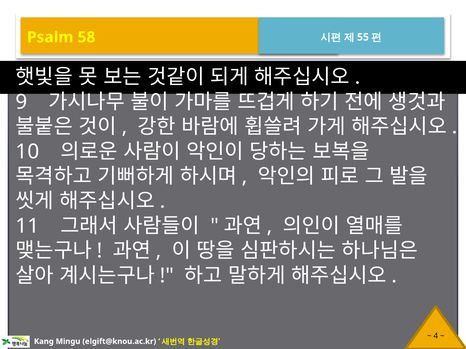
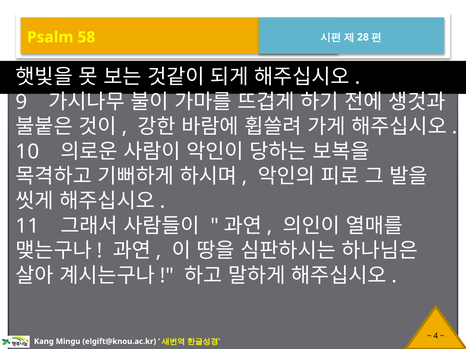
55: 55 -> 28 (363, 37)
